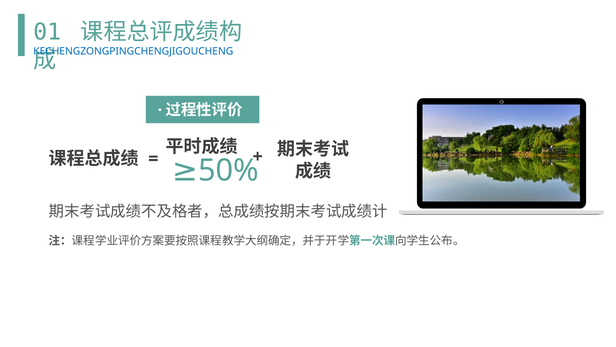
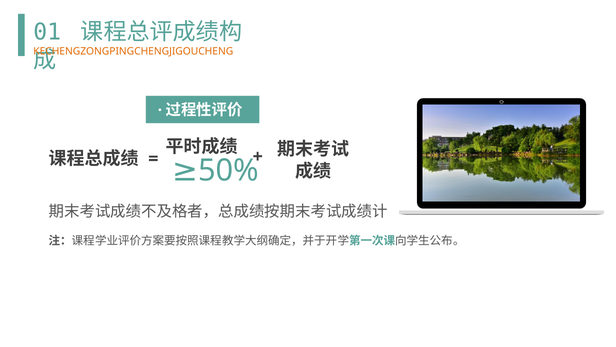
KECHENGZONGPINGCHENGJIGOUCHENG colour: blue -> orange (133, 51)
